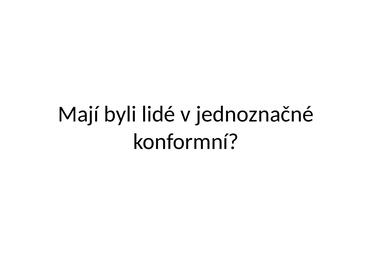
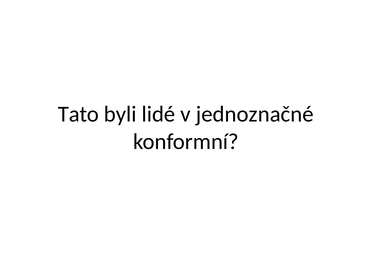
Mají: Mají -> Tato (78, 114)
